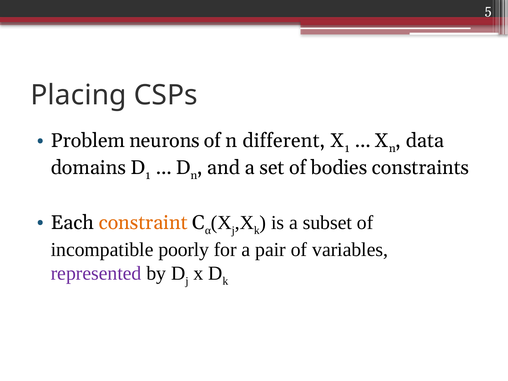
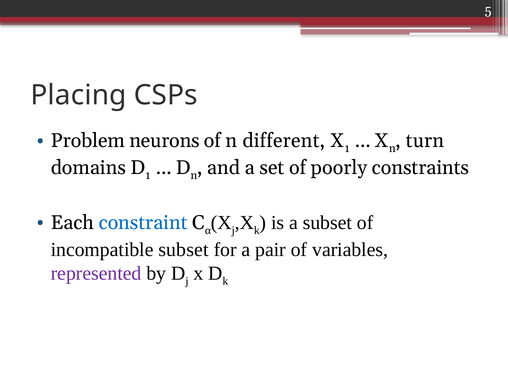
data: data -> turn (425, 141)
bodies: bodies -> poorly (339, 168)
constraint colour: orange -> blue (143, 223)
incompatible poorly: poorly -> subset (184, 250)
